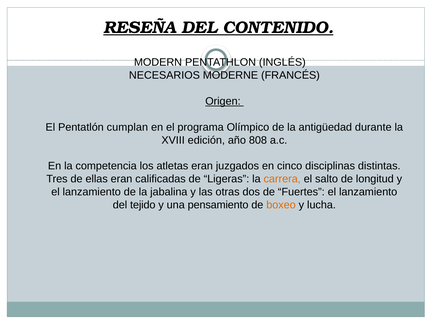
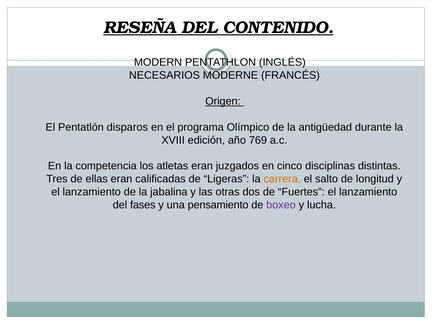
cumplan: cumplan -> disparos (127, 127)
808: 808 -> 769 (258, 140)
tejido: tejido -> fases (143, 205)
boxeo colour: orange -> purple (281, 205)
